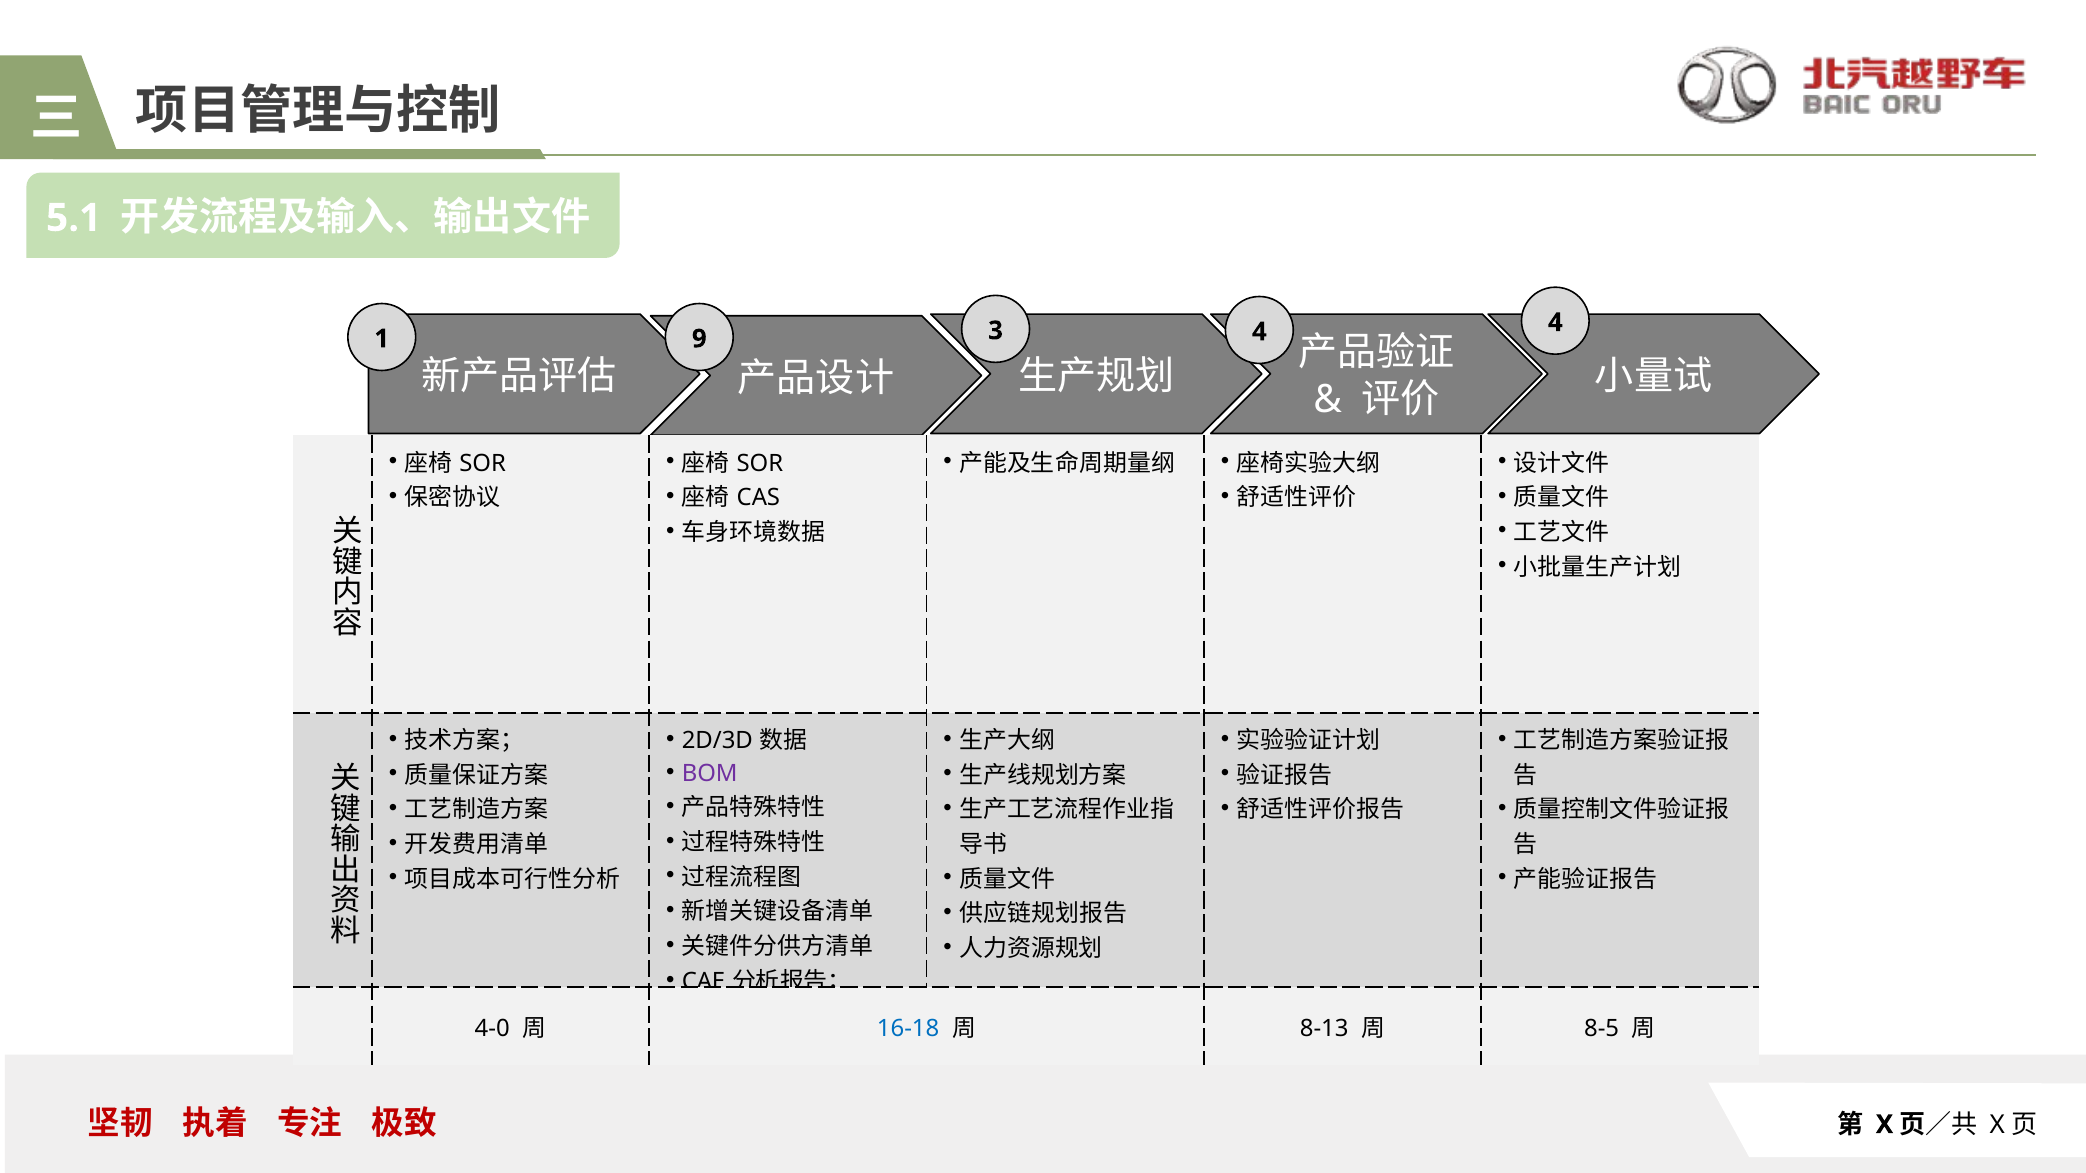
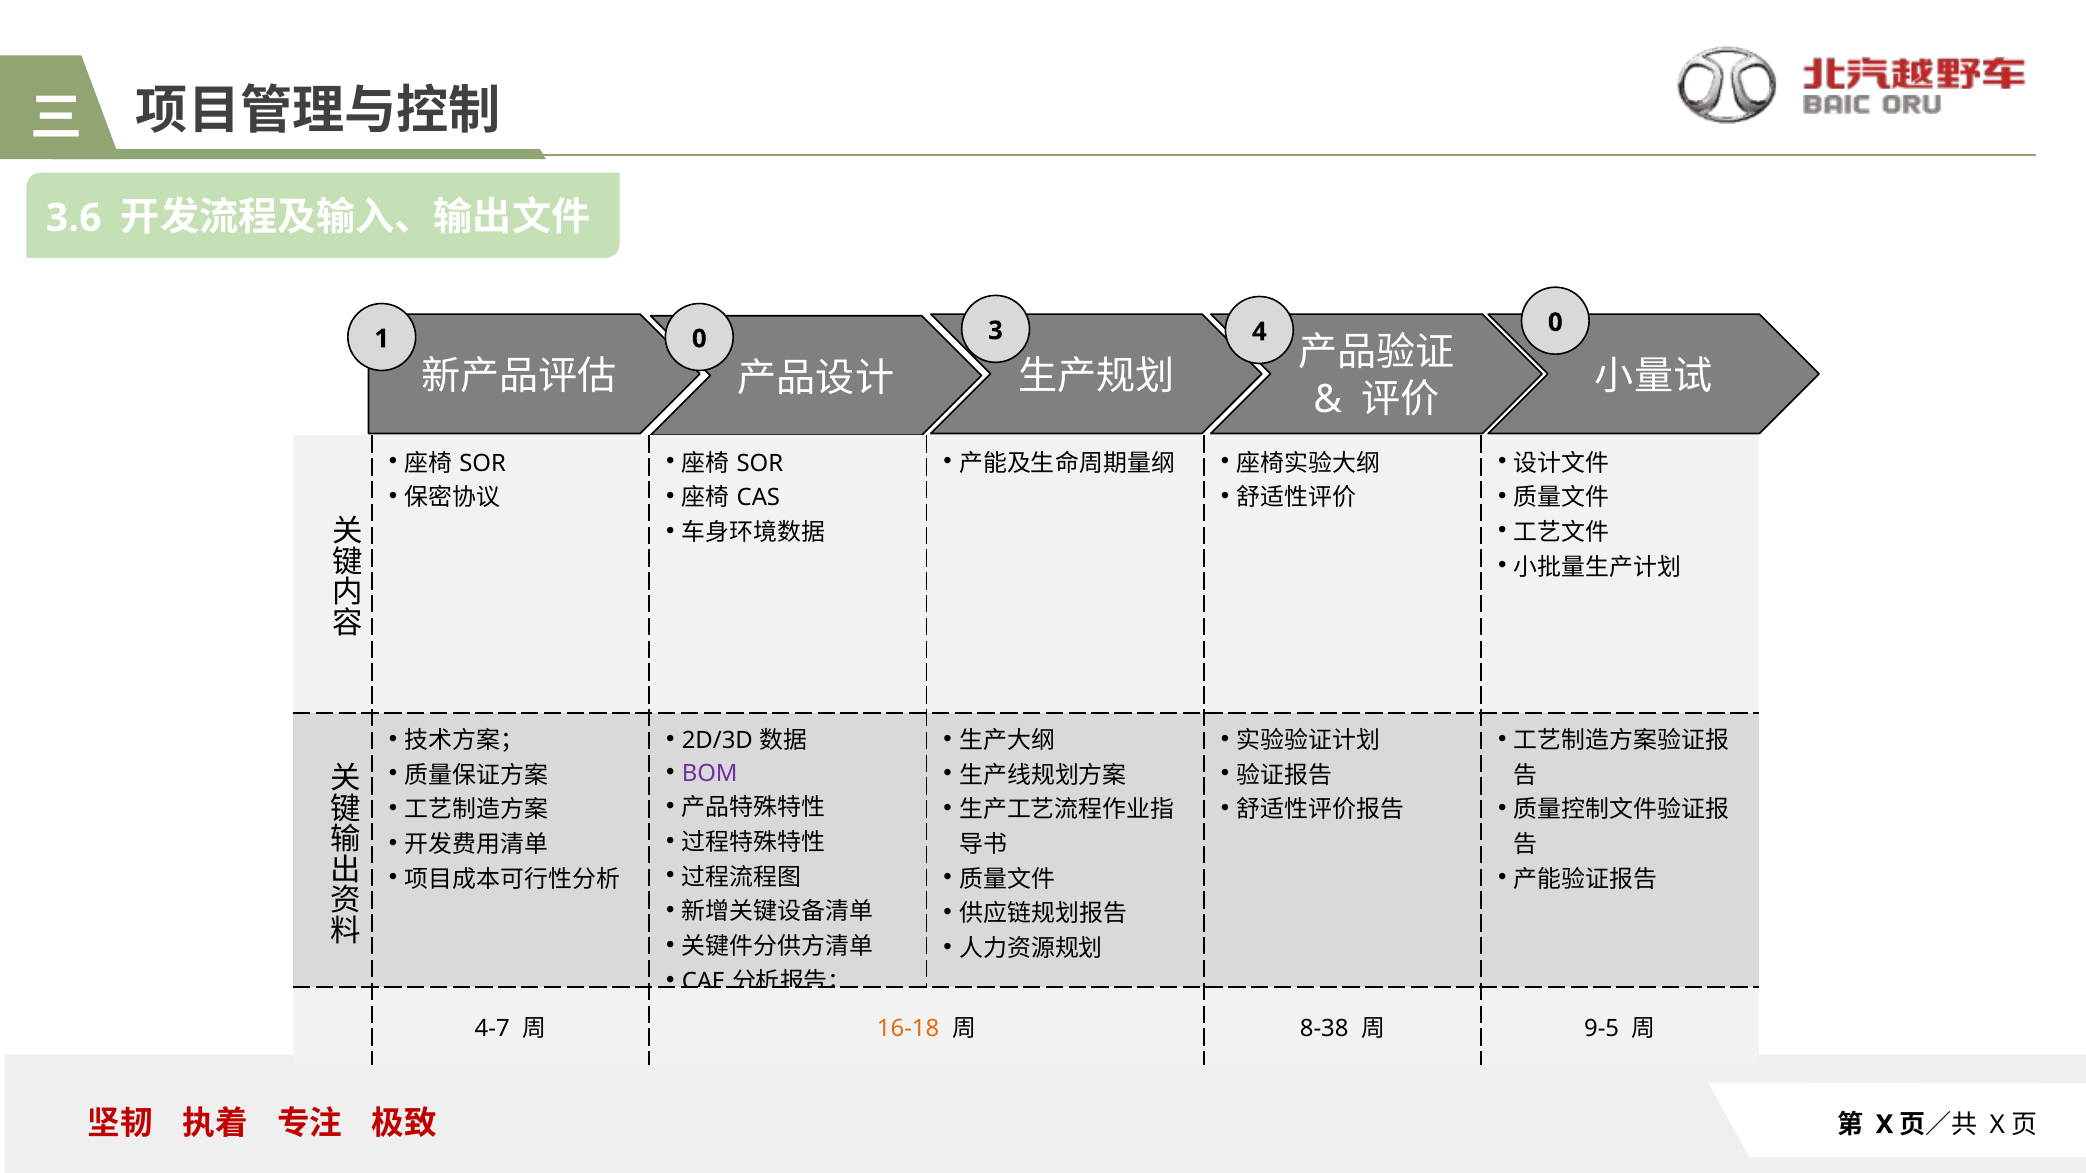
5.1: 5.1 -> 3.6 (74, 218)
1 9: 9 -> 0 (699, 339)
4 4: 4 -> 0 (1555, 323)
4-0: 4-0 -> 4-7 (492, 1029)
16-18 colour: blue -> orange (908, 1029)
8-13: 8-13 -> 8-38 (1324, 1029)
8-5: 8-5 -> 9-5 (1602, 1029)
